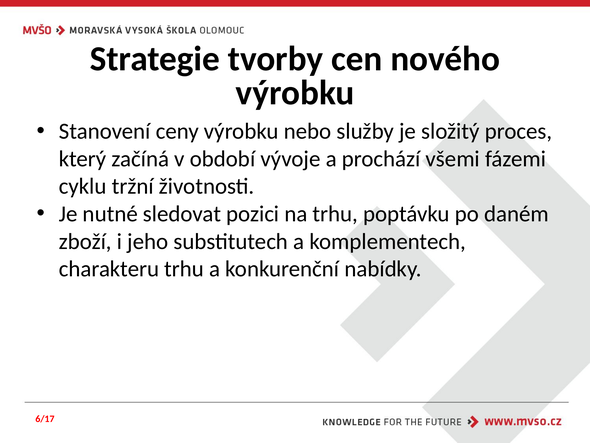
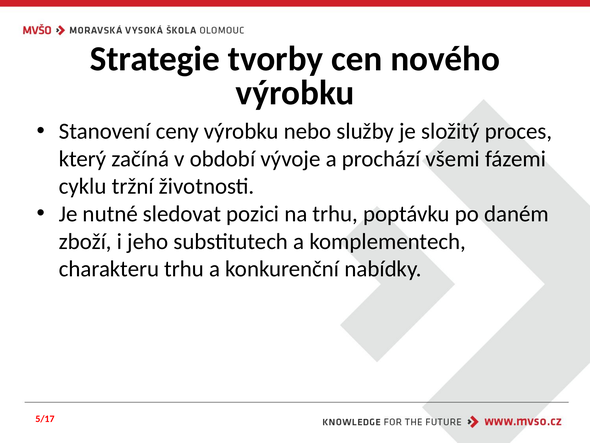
6/17: 6/17 -> 5/17 (45, 419)
